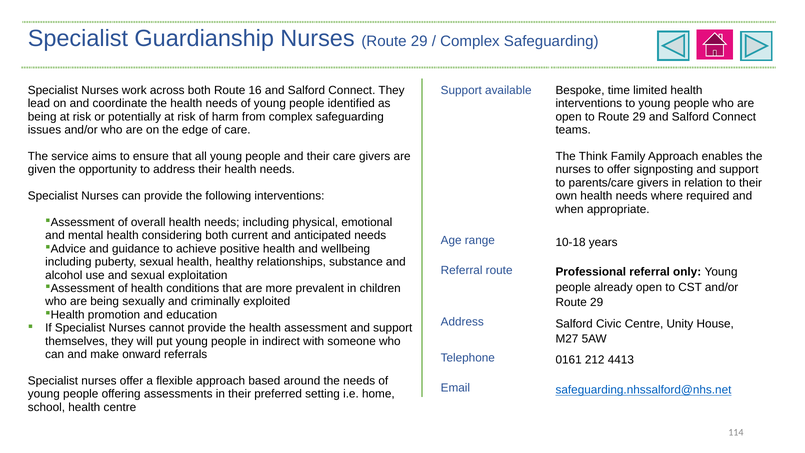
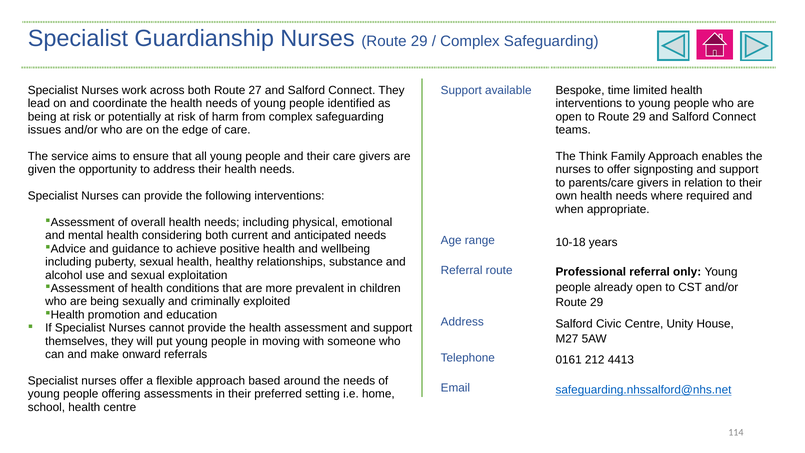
16: 16 -> 27 (255, 90)
indirect: indirect -> moving (281, 341)
